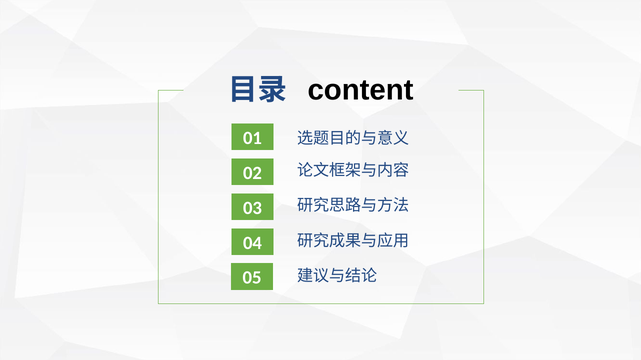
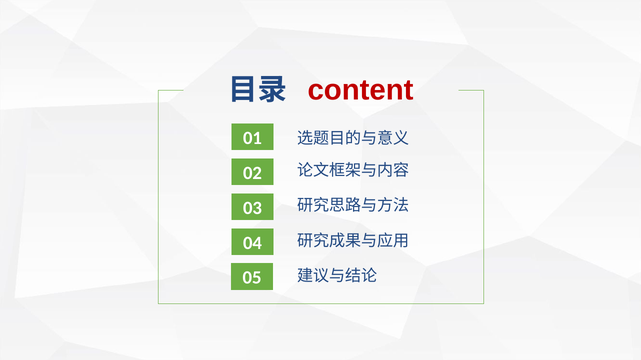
content colour: black -> red (361, 90)
